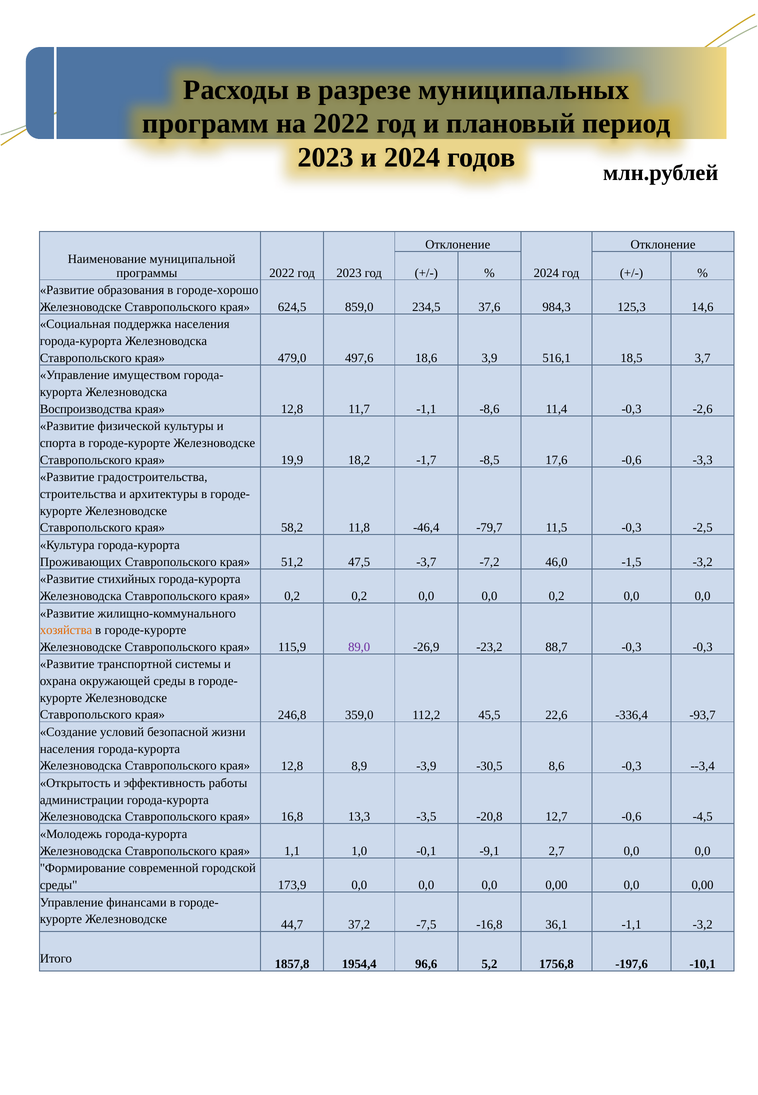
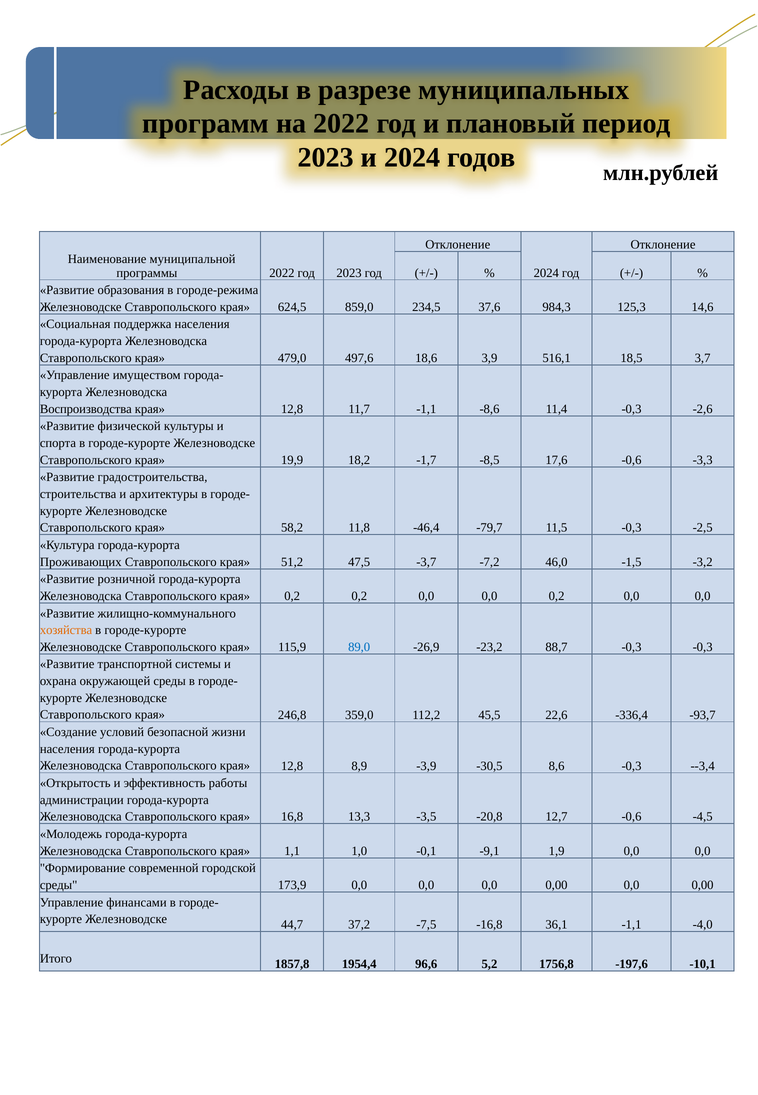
городе-хорошо: городе-хорошо -> городе-режима (217, 290)
стихийных: стихийных -> розничной (126, 579)
89,0 colour: purple -> blue (359, 647)
2,7: 2,7 -> 1,9 (557, 851)
-1,1 -3,2: -3,2 -> -4,0 (703, 924)
